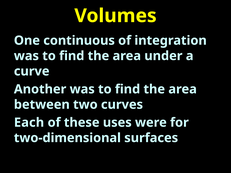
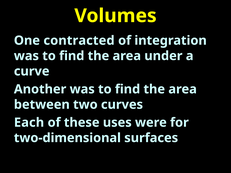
continuous: continuous -> contracted (79, 41)
